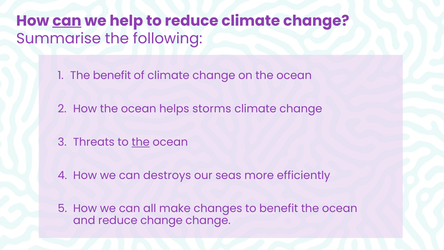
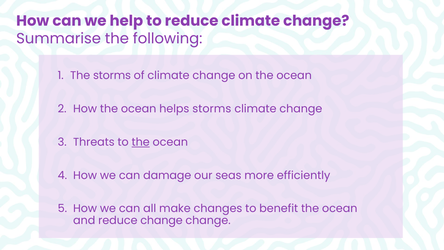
can underline: present -> none (67, 21)
The benefit: benefit -> storms (112, 75)
destroys: destroys -> damage (167, 175)
